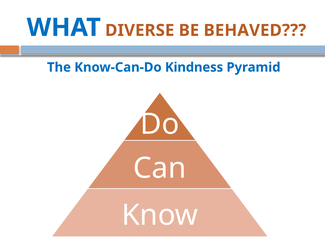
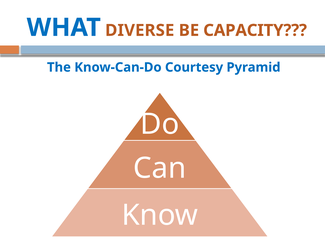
BEHAVED: BEHAVED -> CAPACITY (255, 30)
Kindness: Kindness -> Courtesy (194, 67)
